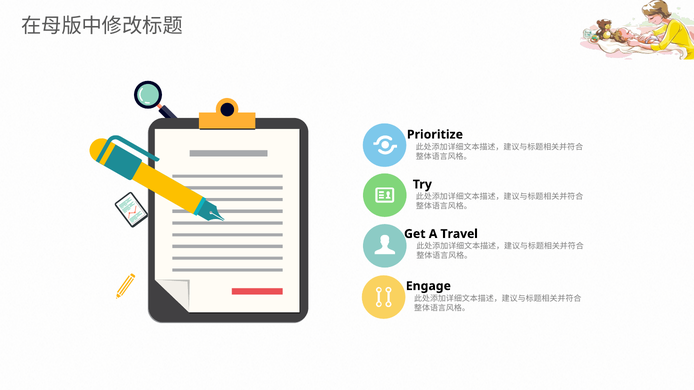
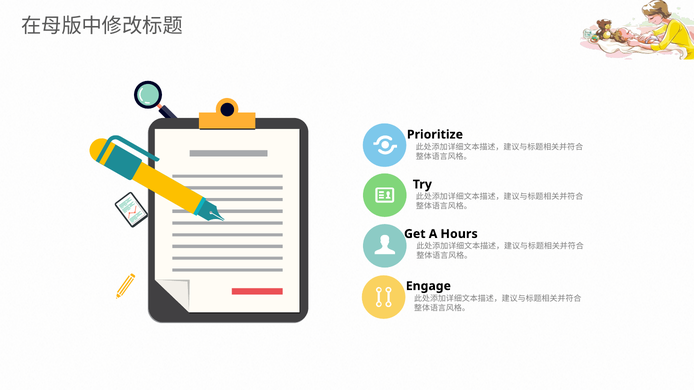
Travel: Travel -> Hours (459, 234)
